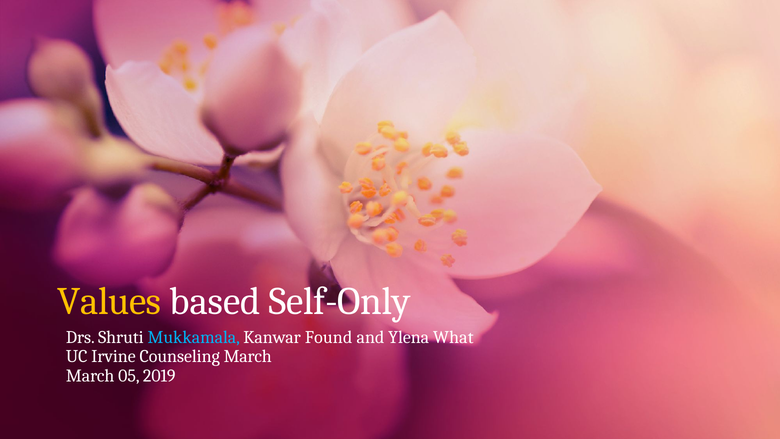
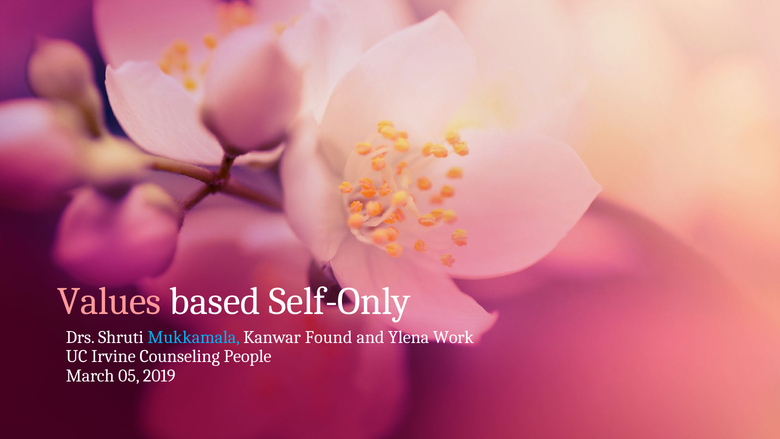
Values colour: yellow -> pink (109, 301)
What: What -> Work (453, 337)
Counseling March: March -> People (248, 356)
